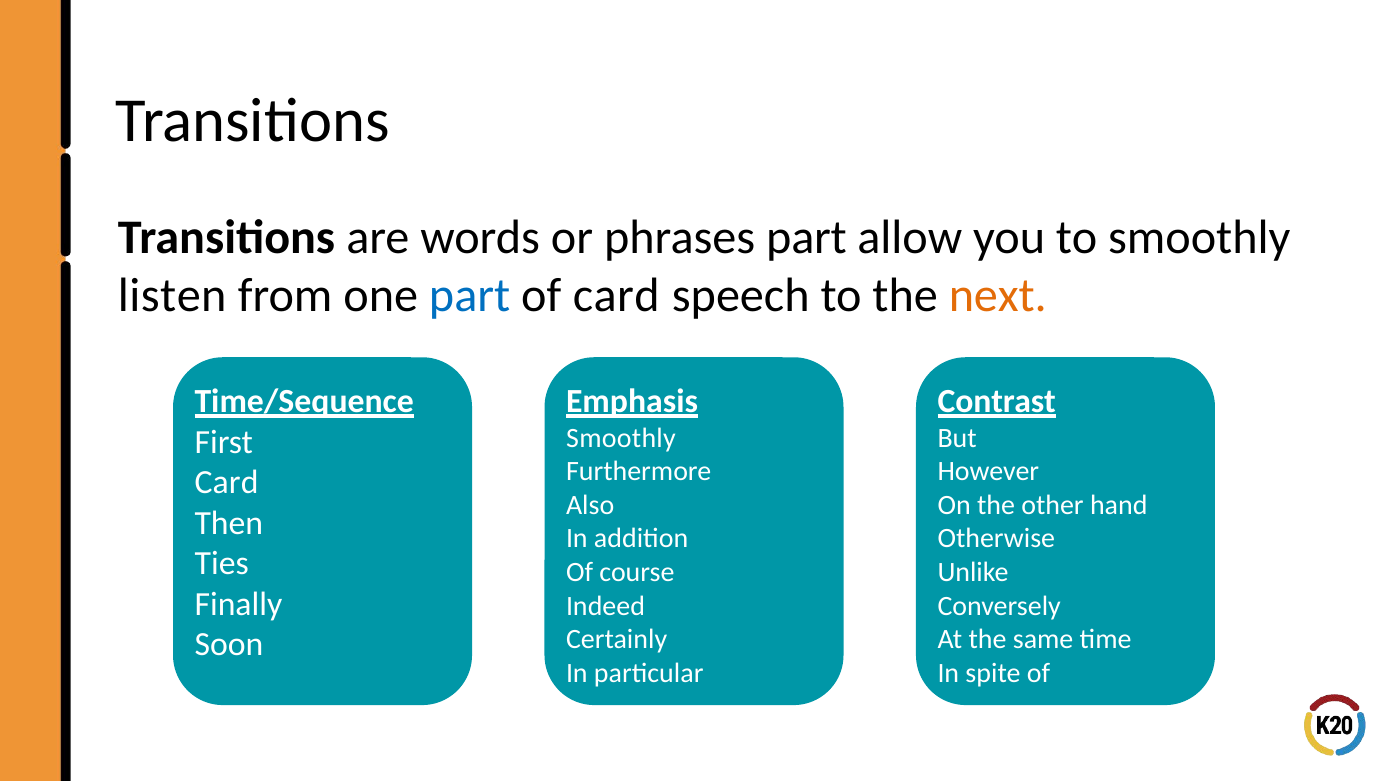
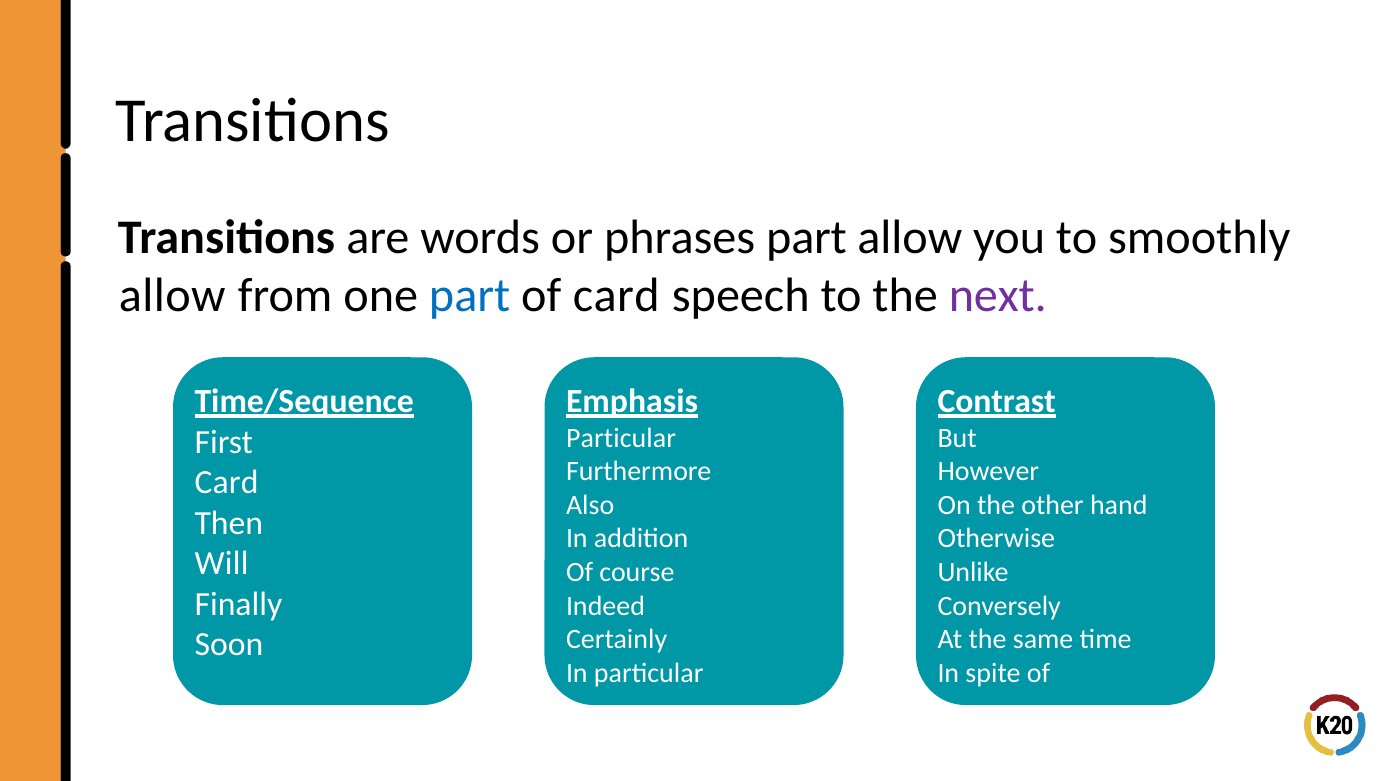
listen: listen -> allow (172, 296)
next colour: orange -> purple (998, 296)
Smoothly: Smoothly -> Particular (621, 438)
Ties: Ties -> Will (222, 563)
